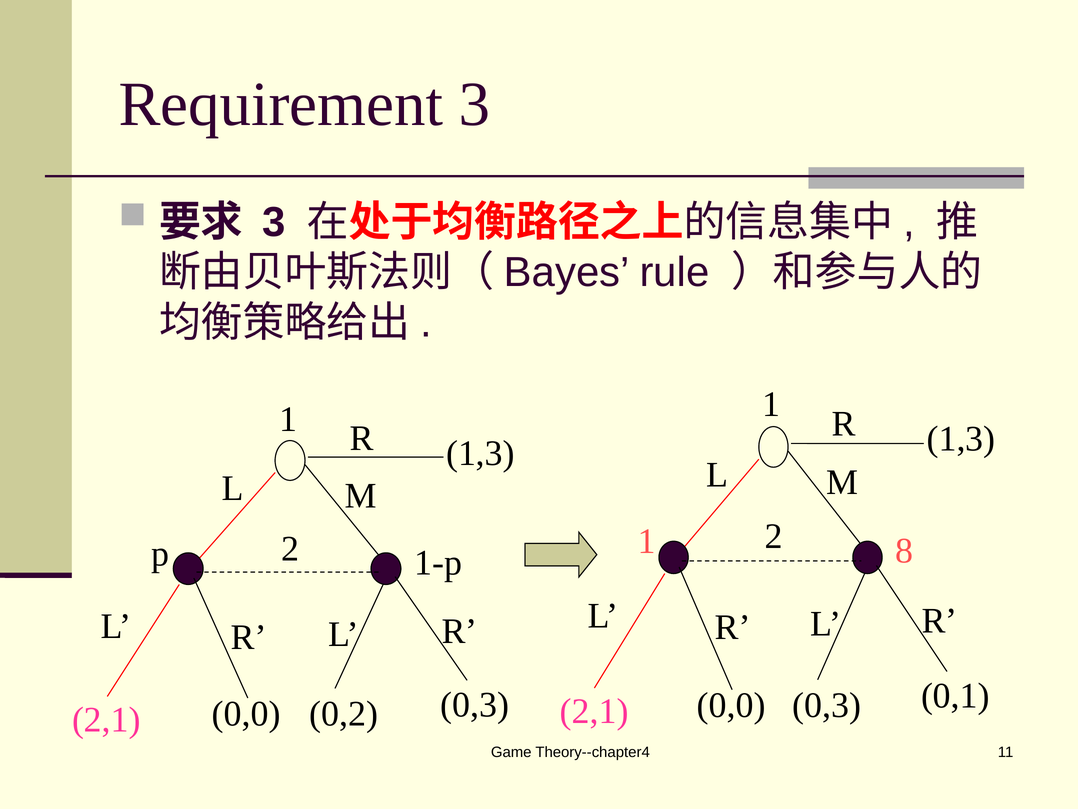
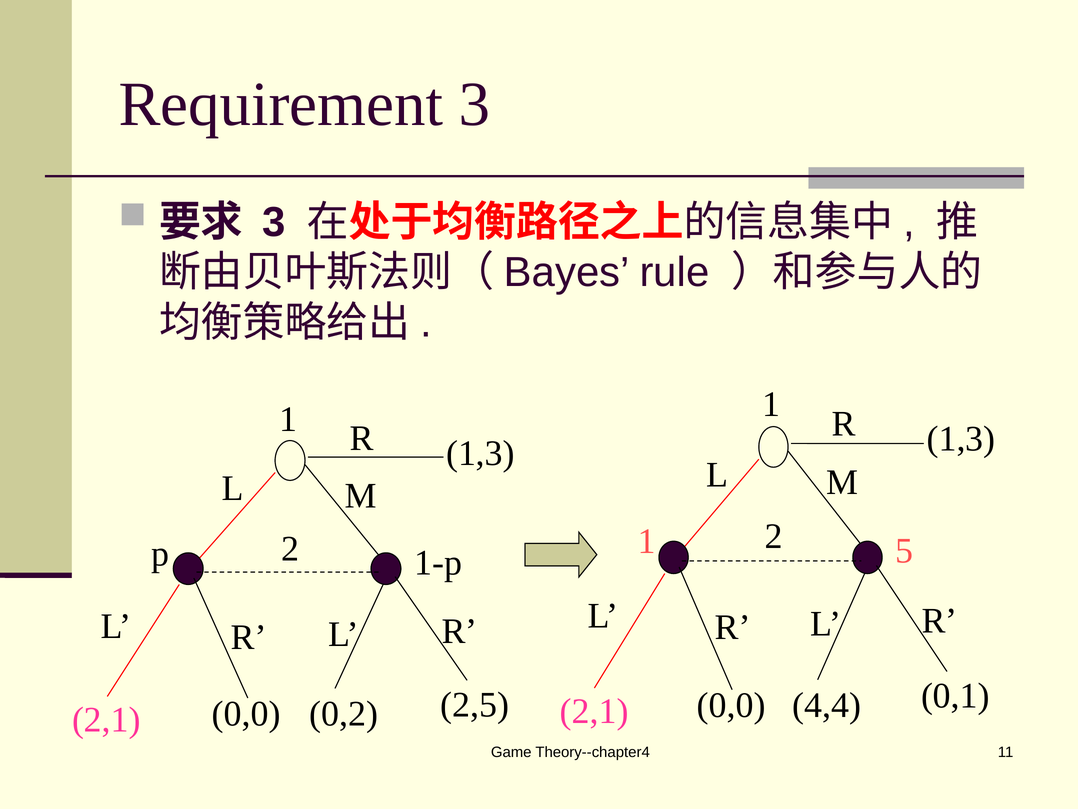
8: 8 -> 5 (904, 551)
0,0 0,3: 0,3 -> 4,4 (827, 705)
0,2 0,3: 0,3 -> 2,5 (475, 704)
